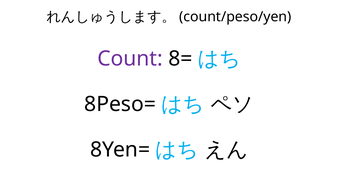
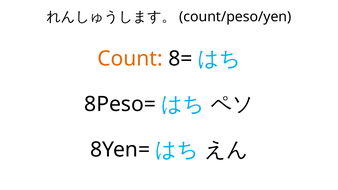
Count colour: purple -> orange (130, 59)
